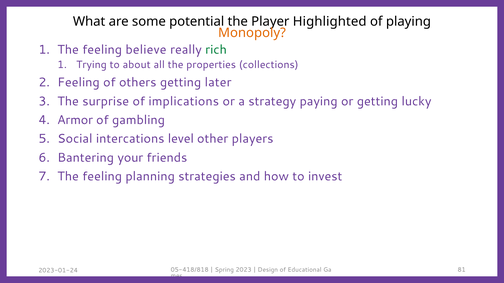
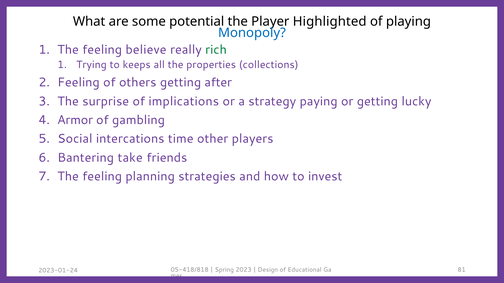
Monopoly colour: orange -> blue (252, 33)
about: about -> keeps (137, 65)
later: later -> after (218, 83)
level: level -> time (181, 139)
your: your -> take (130, 158)
